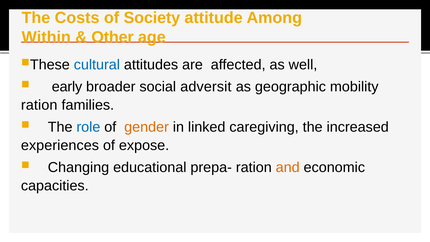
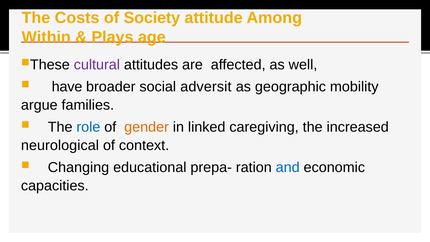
Other: Other -> Plays (112, 37)
cultural colour: blue -> purple (97, 65)
early: early -> have (67, 87)
ration: ration -> argue (39, 105)
experiences: experiences -> neurological (60, 145)
expose: expose -> context (144, 145)
and colour: orange -> blue (288, 167)
